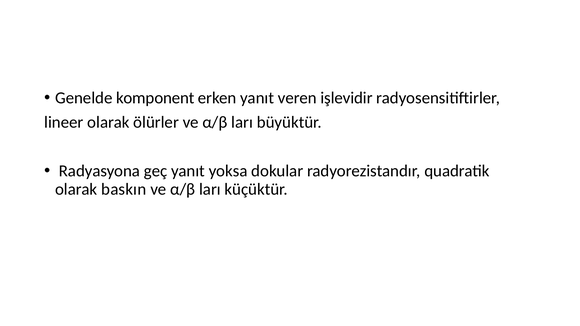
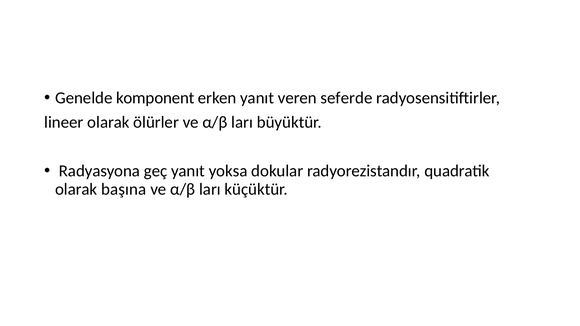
işlevidir: işlevidir -> seferde (346, 98)
baskın: baskın -> başına (124, 189)
